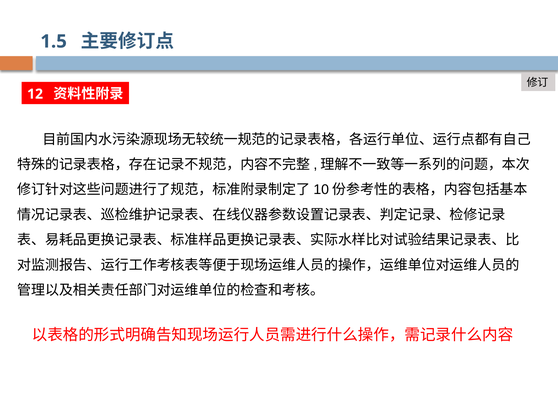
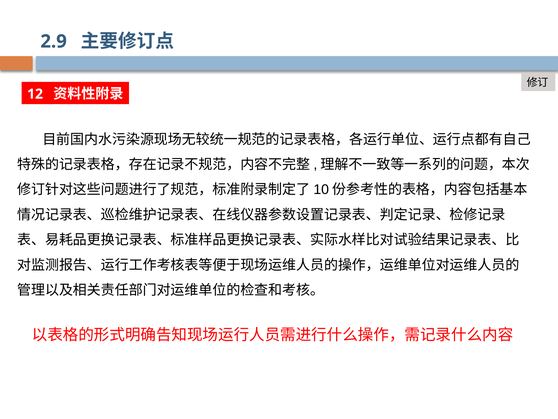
1.5: 1.5 -> 2.9 (54, 41)
